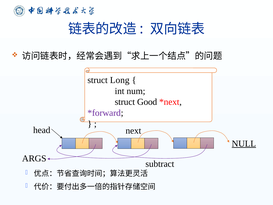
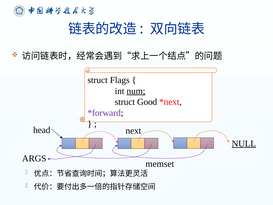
Long: Long -> Flags (120, 80)
num underline: none -> present (136, 91)
subtract: subtract -> memset (160, 164)
